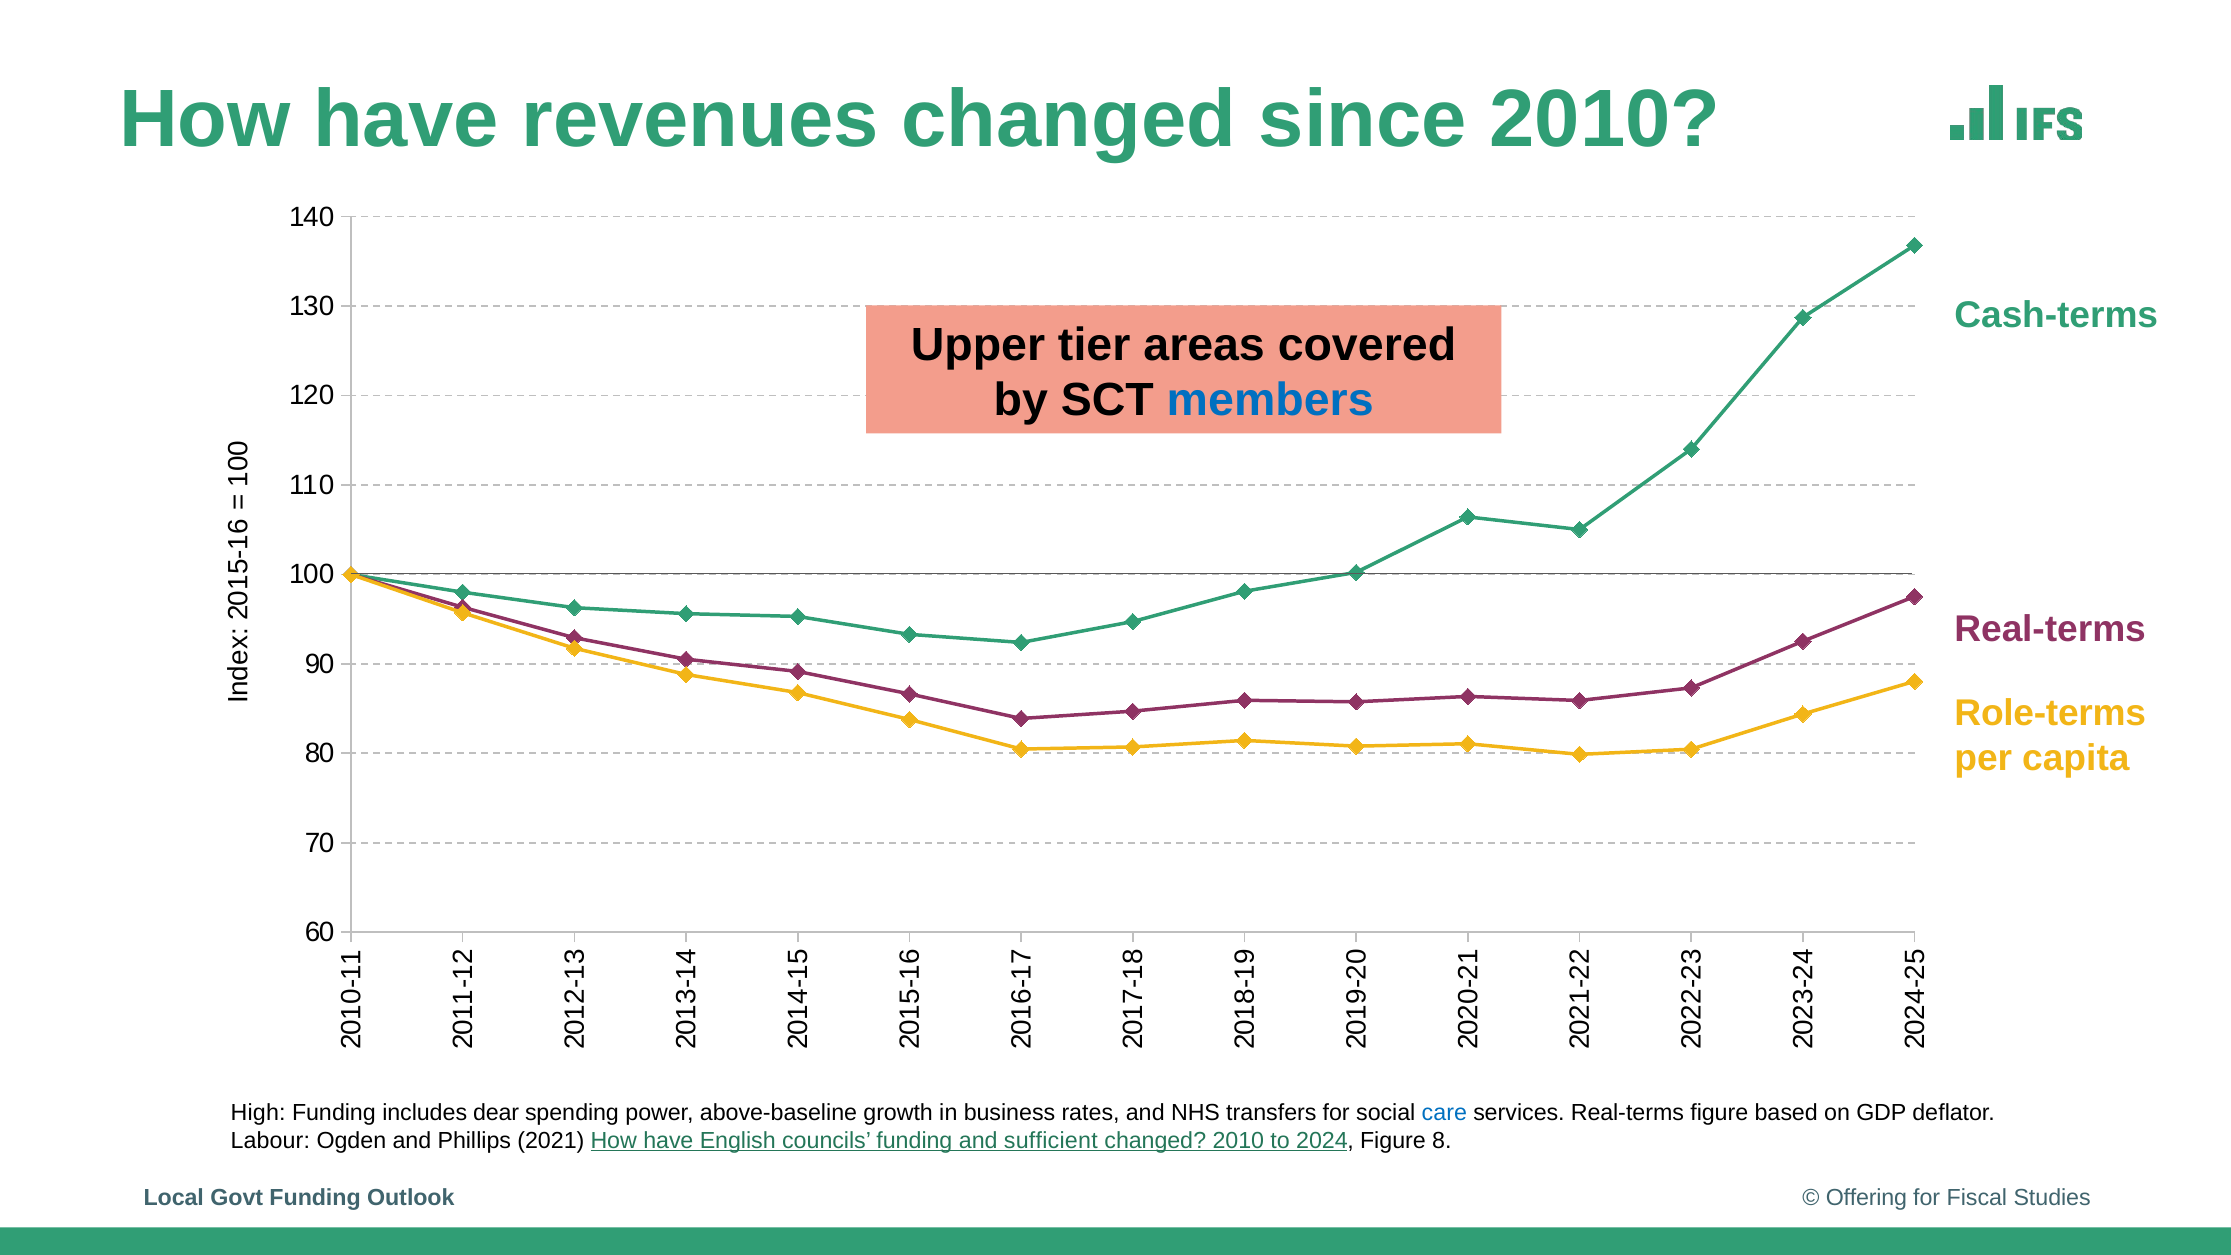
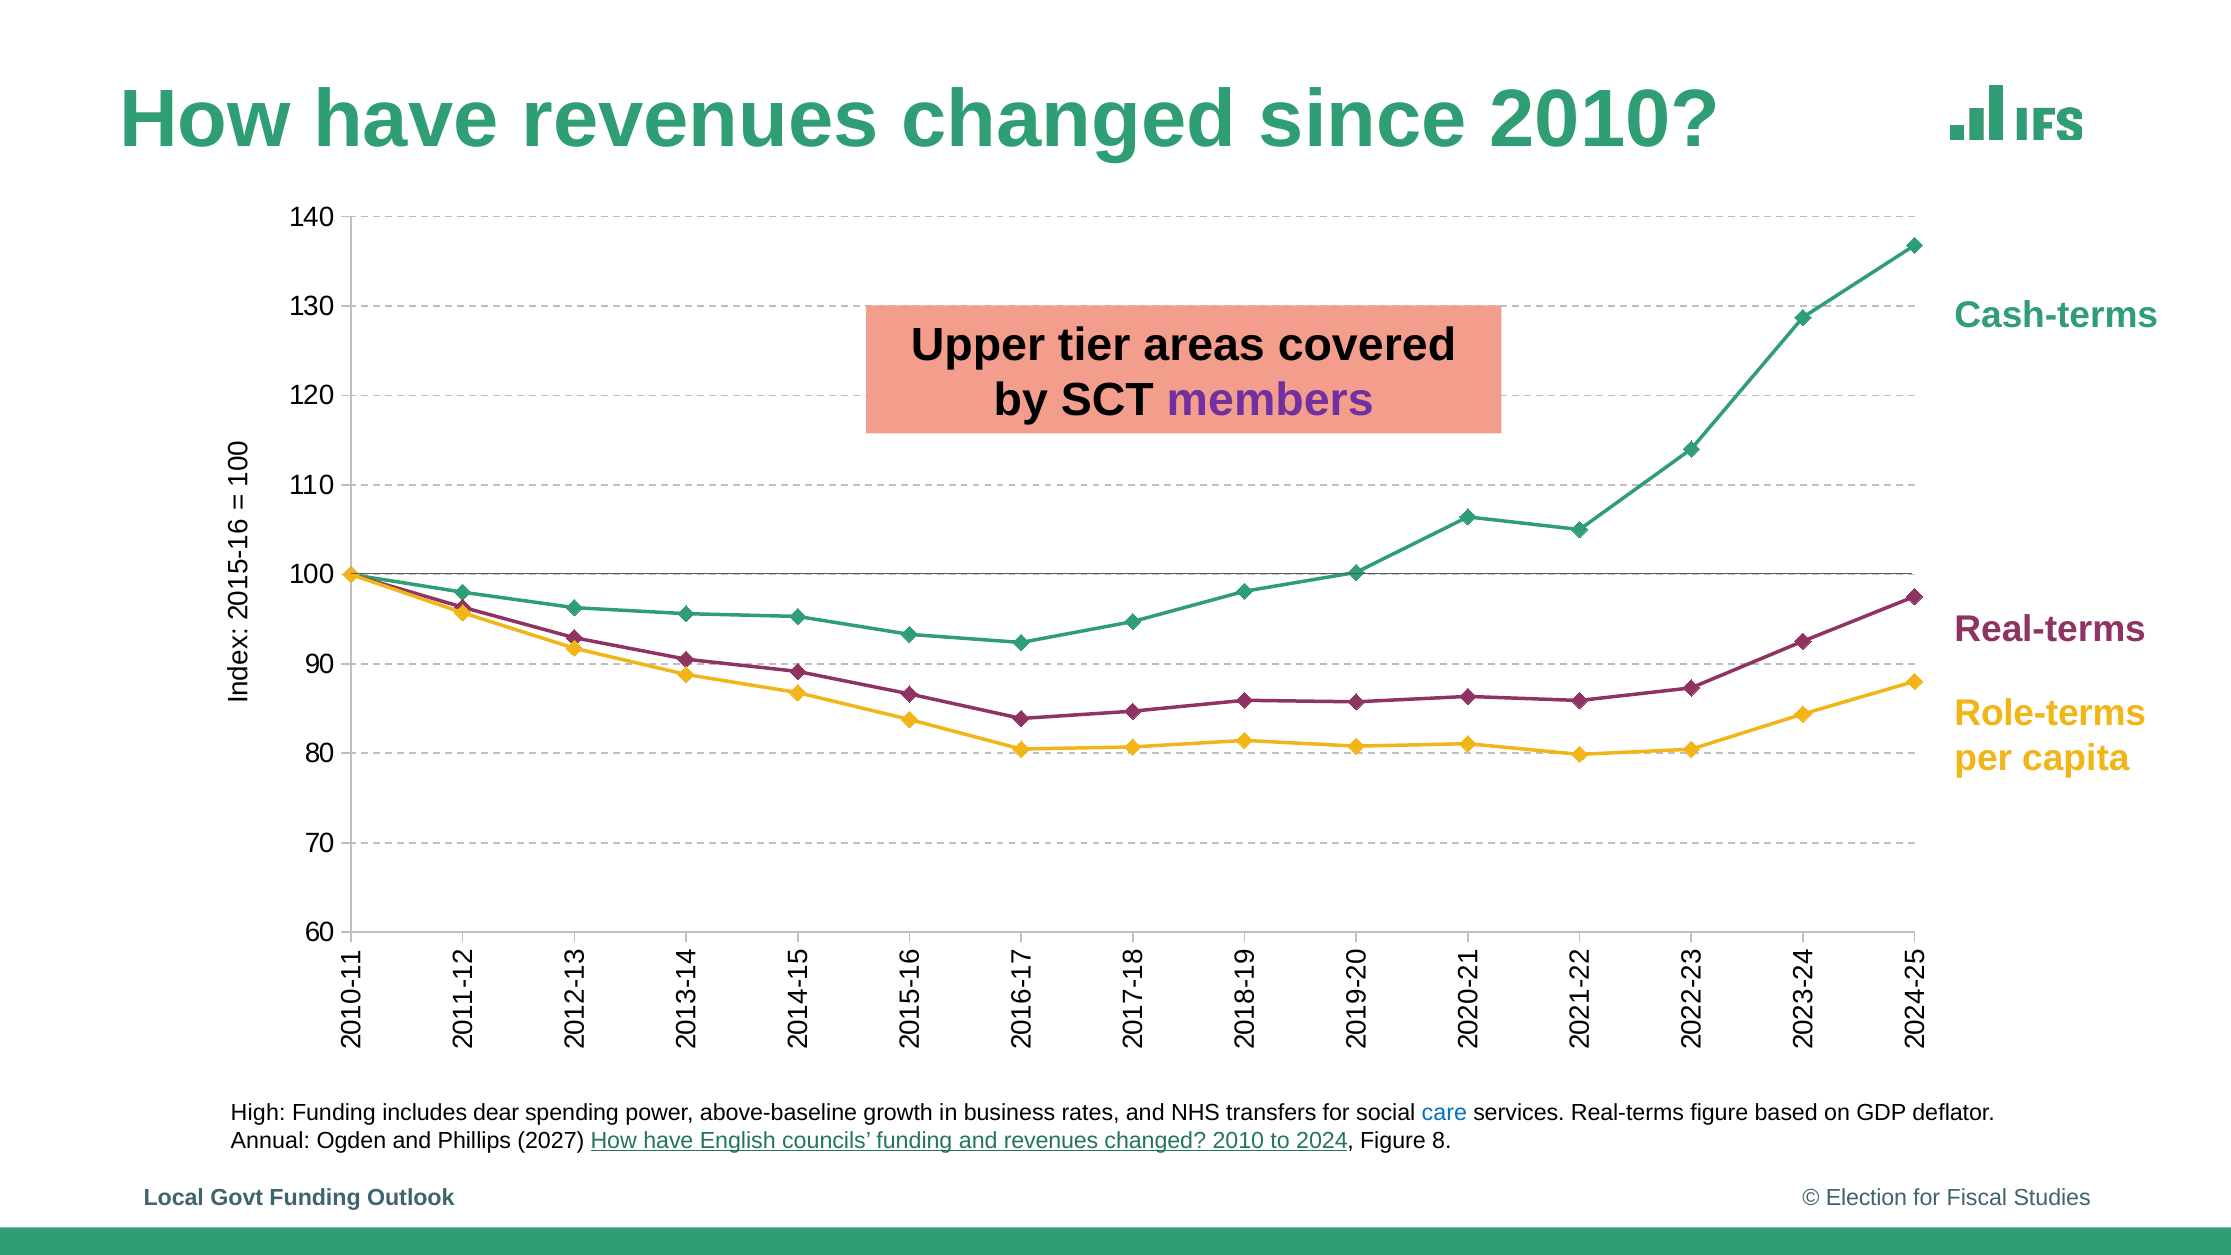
members colour: blue -> purple (1270, 400)
Labour: Labour -> Annual (270, 1140)
2021: 2021 -> 2027 (551, 1140)
and sufficient: sufficient -> revenues (1051, 1140)
Offering: Offering -> Election (1866, 1198)
